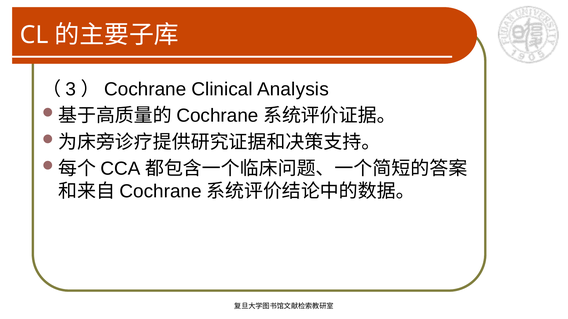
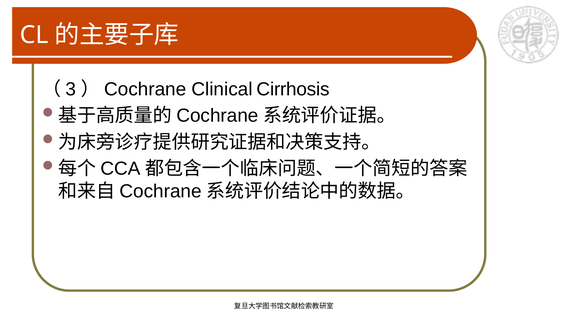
Analysis: Analysis -> Cirrhosis (293, 89)
